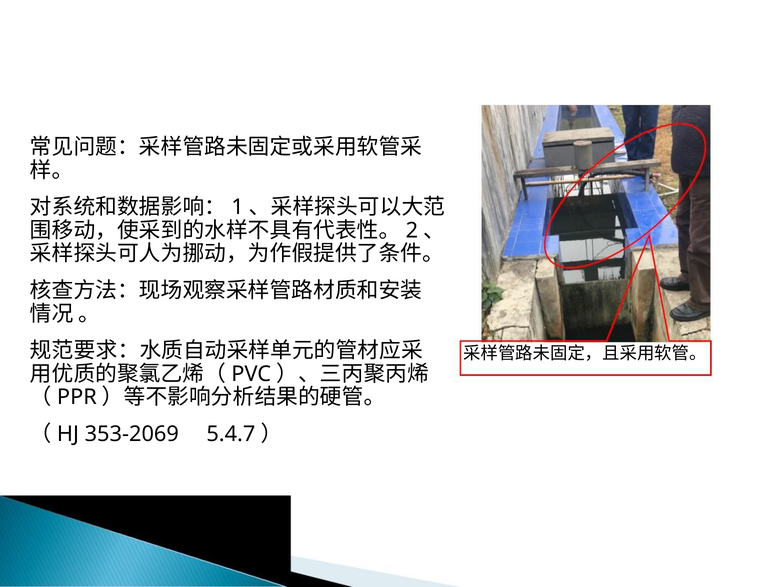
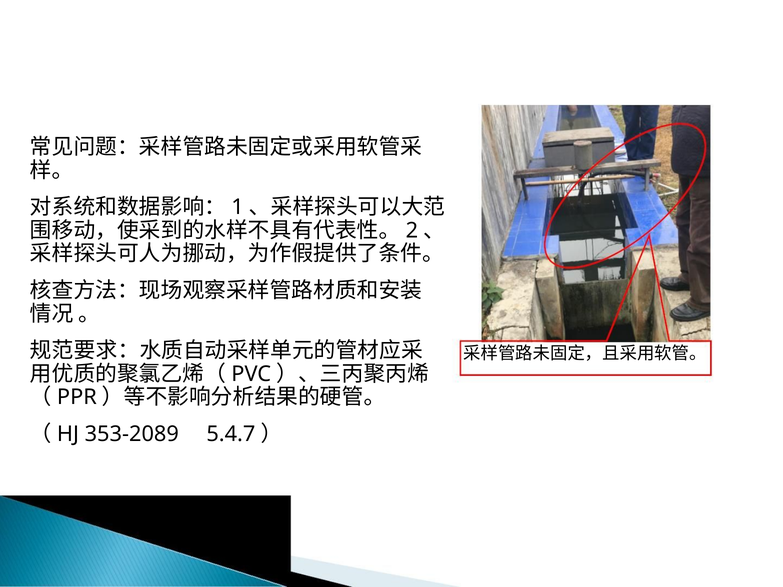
353-2069: 353-2069 -> 353-2089 (132, 434)
